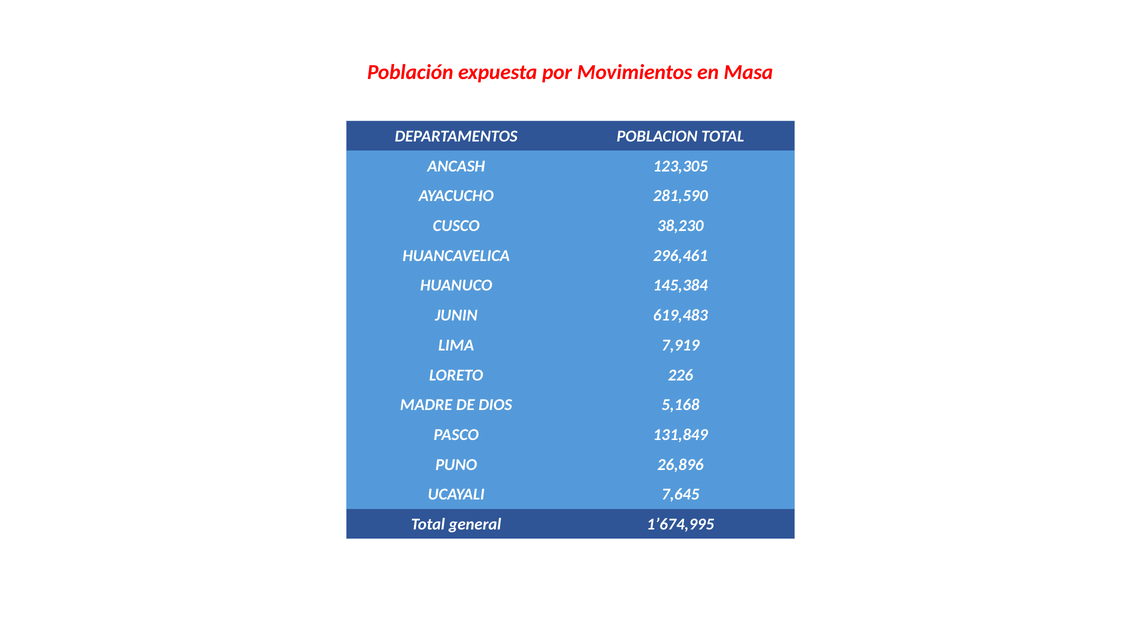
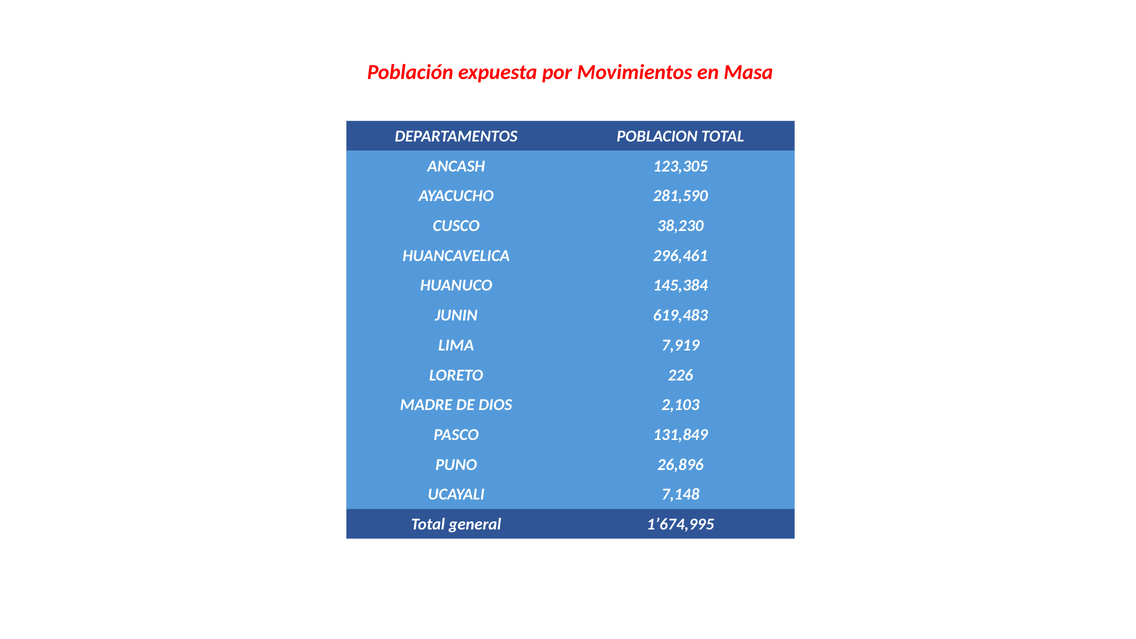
5,168: 5,168 -> 2,103 (680, 405)
7,645: 7,645 -> 7,148 (680, 494)
